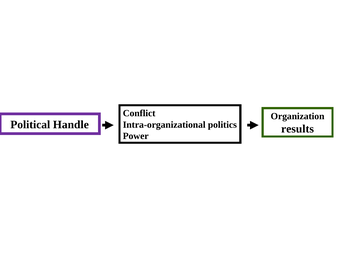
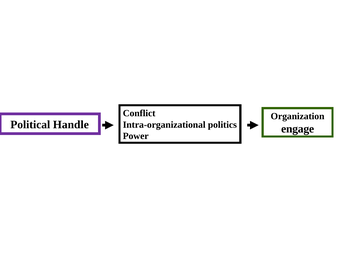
results: results -> engage (298, 129)
